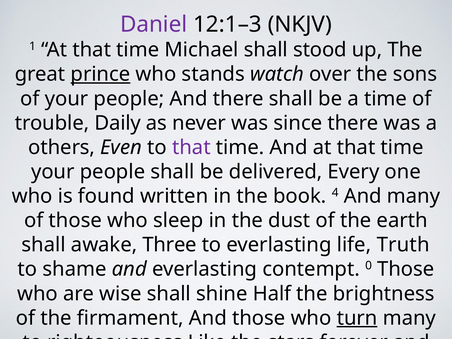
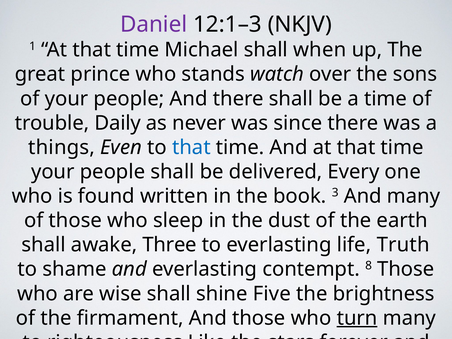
stood: stood -> when (320, 50)
prince underline: present -> none (100, 74)
others: others -> things (62, 147)
that colour: purple -> blue (191, 147)
4: 4 -> 3 (335, 193)
0: 0 -> 8 (369, 266)
Half: Half -> Five (272, 294)
